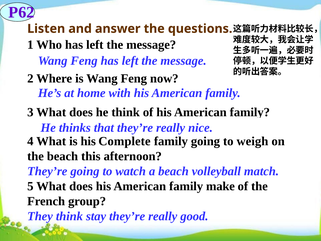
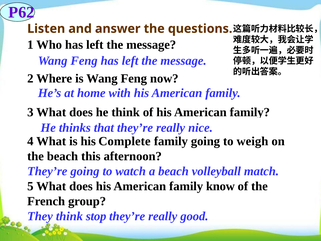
make: make -> know (220, 186)
stay: stay -> stop (96, 216)
